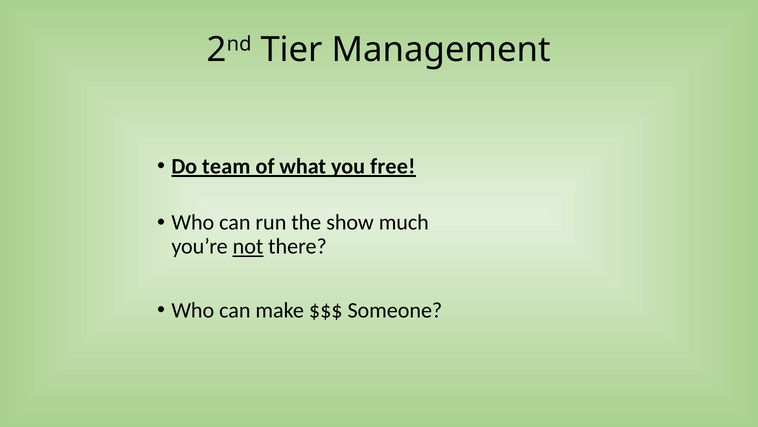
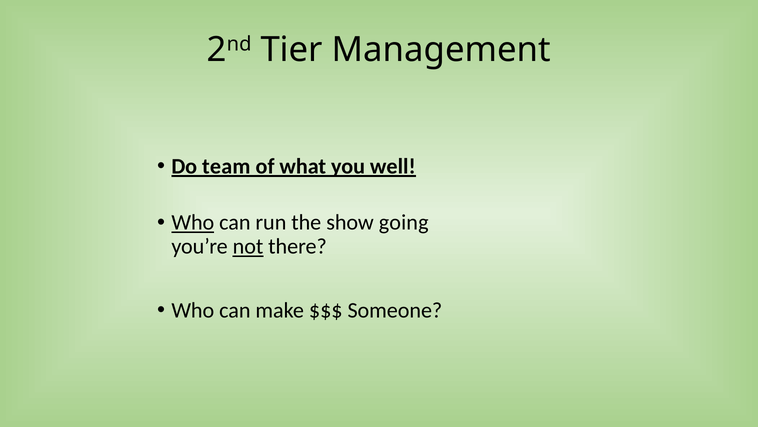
free: free -> well (393, 166)
Who underline: none -> present (193, 222)
much: much -> going (404, 222)
